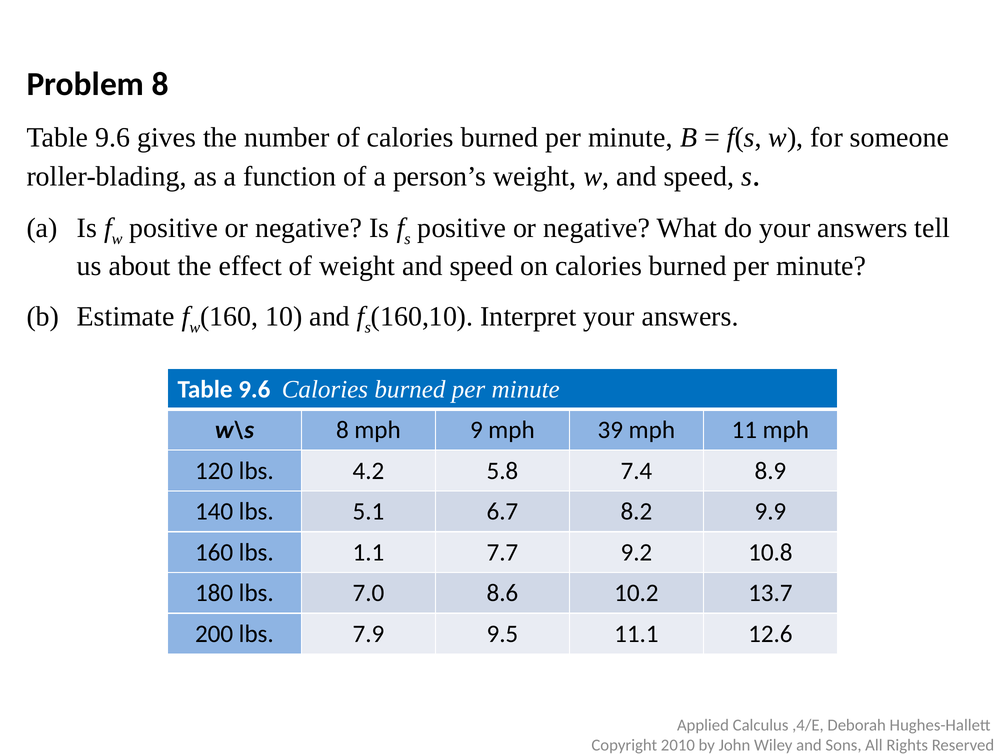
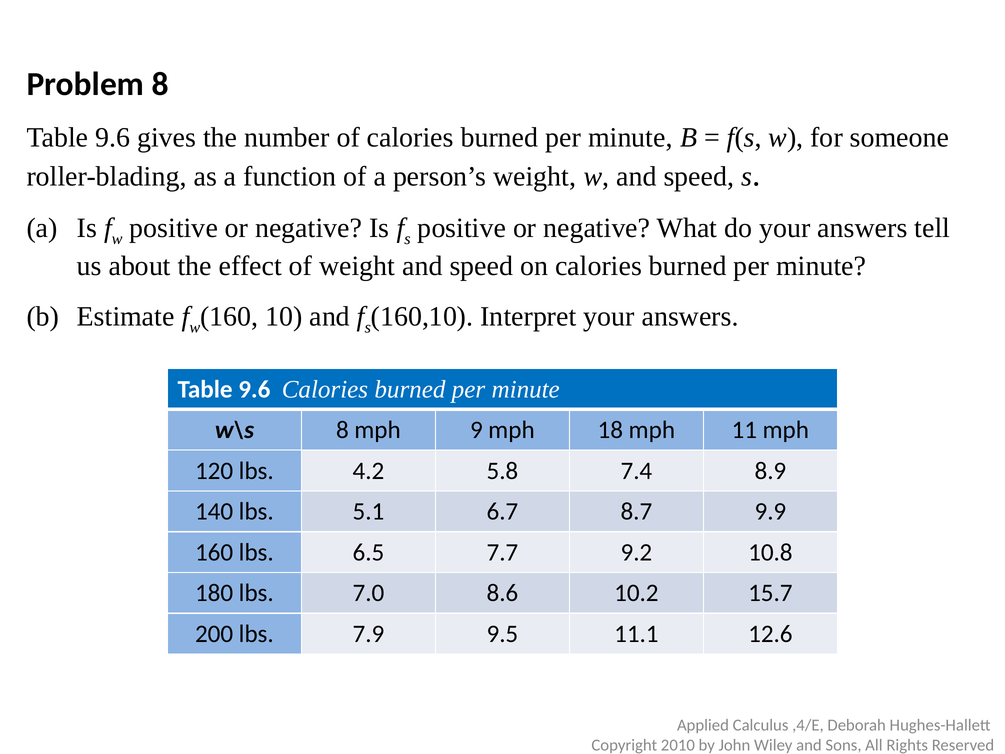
39: 39 -> 18 (610, 430)
8.2: 8.2 -> 8.7 (636, 511)
1.1: 1.1 -> 6.5 (368, 552)
13.7: 13.7 -> 15.7 (770, 593)
